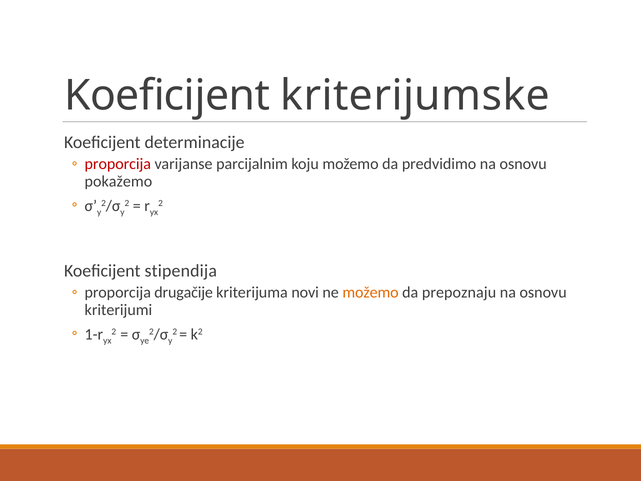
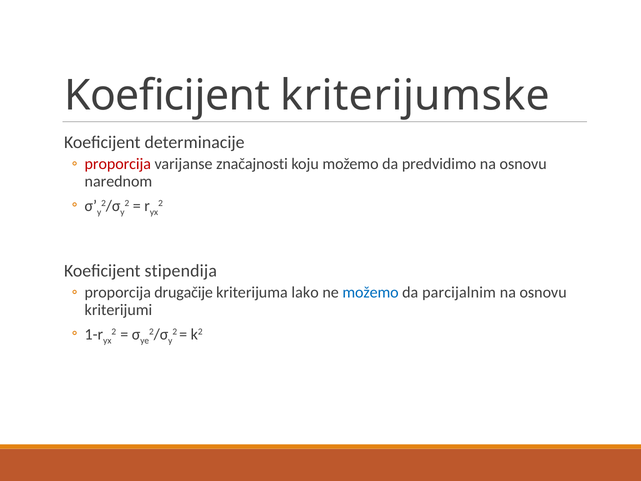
parcijalnim: parcijalnim -> značajnosti (252, 164)
pokažemo: pokažemo -> narednom (118, 181)
novi: novi -> lako (305, 292)
možemo colour: orange -> blue (371, 292)
prepoznaju: prepoznaju -> parcijalnim (459, 292)
